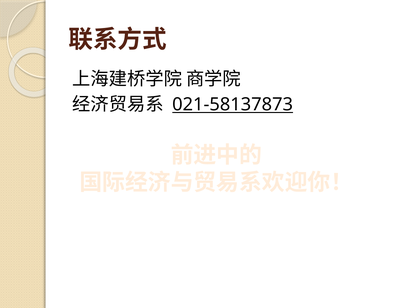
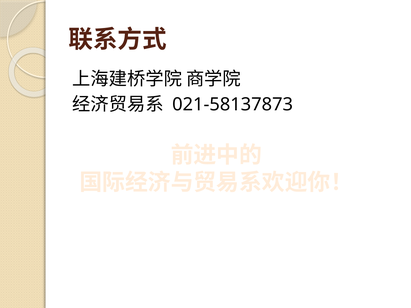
021-58137873 underline: present -> none (233, 105)
